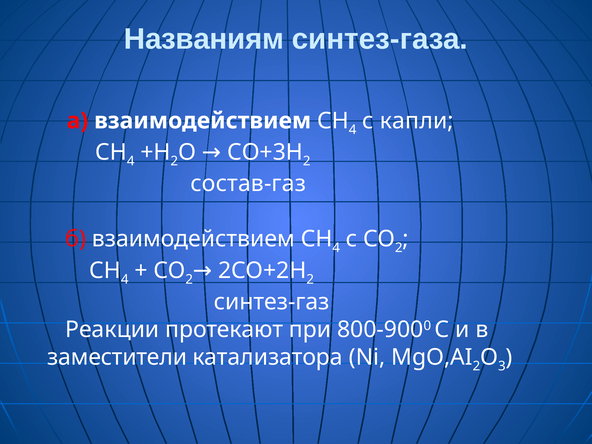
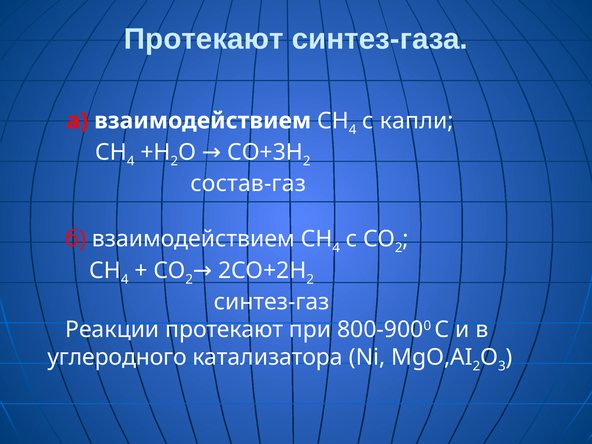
Названиям: Названиям -> Протекают (204, 39)
заместители: заместители -> углеродного (117, 357)
